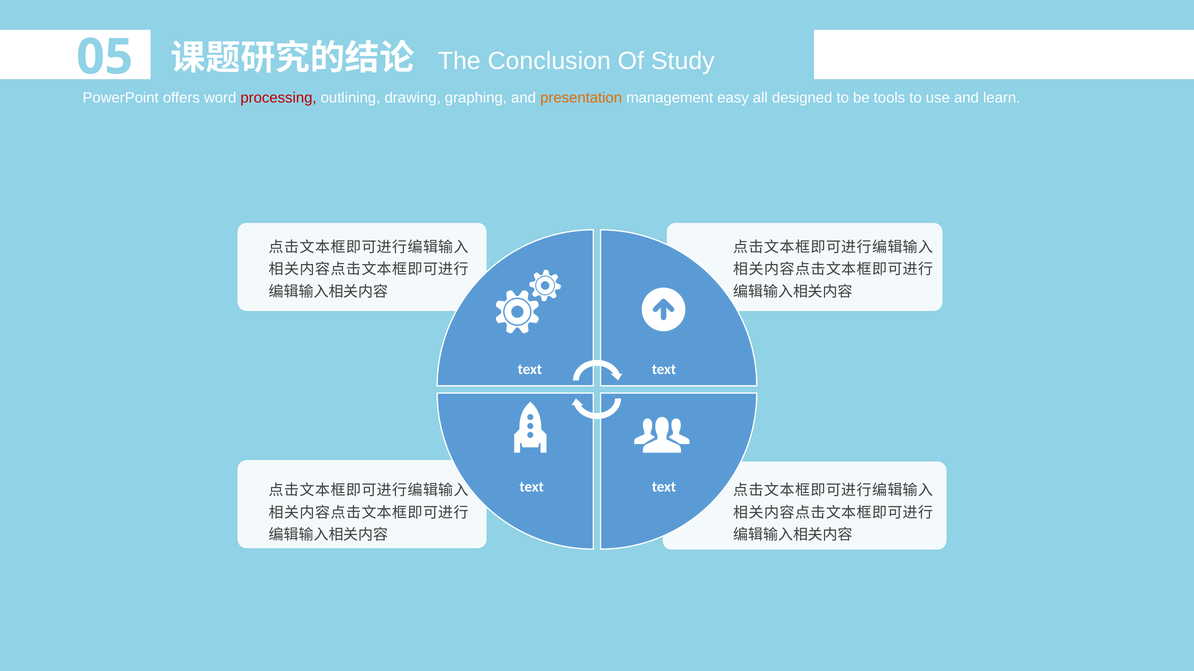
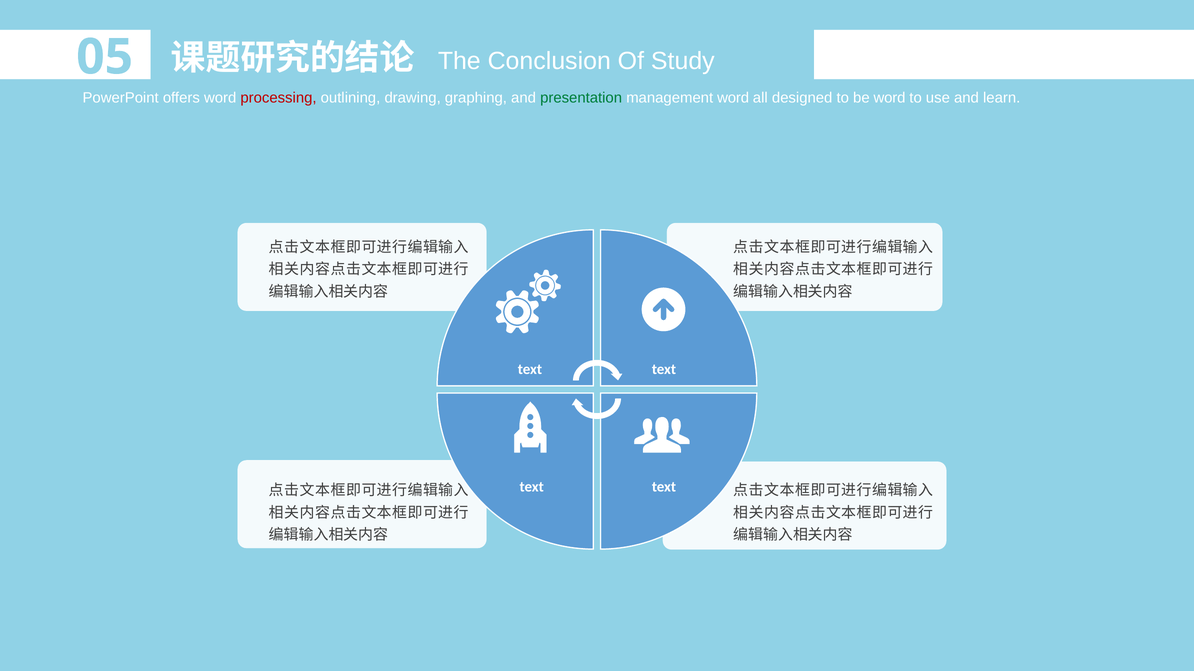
presentation colour: orange -> green (581, 98)
management easy: easy -> word (733, 98)
be tools: tools -> word (890, 98)
